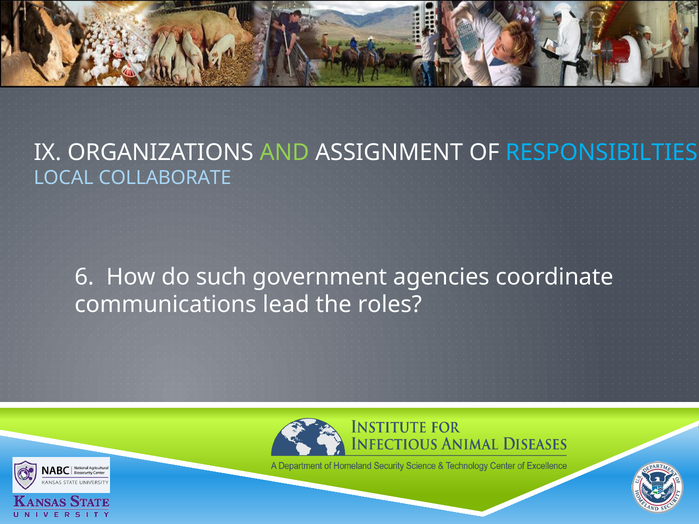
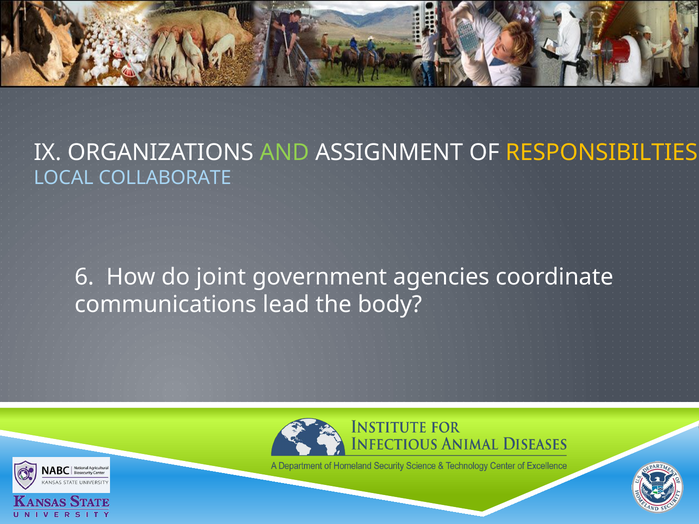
RESPONSIBILTIES colour: light blue -> yellow (602, 153)
such: such -> joint (221, 277)
roles: roles -> body (390, 305)
